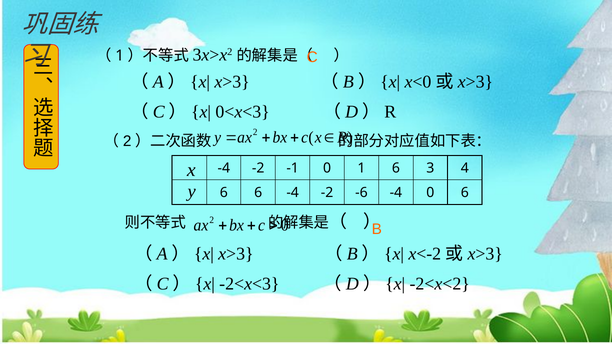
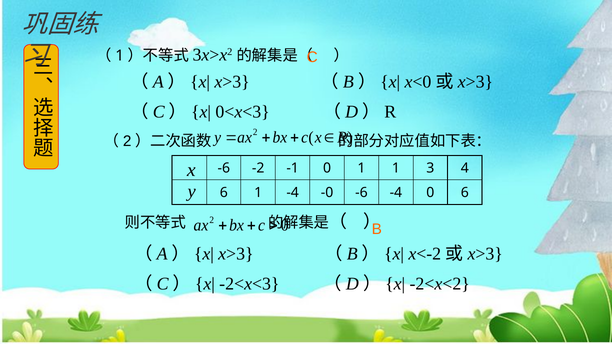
-4: -4 -> -6 (224, 168)
1 6: 6 -> 1 (396, 168)
6 6: 6 -> 1 (258, 193)
-2: -2 -> -0 (327, 193)
